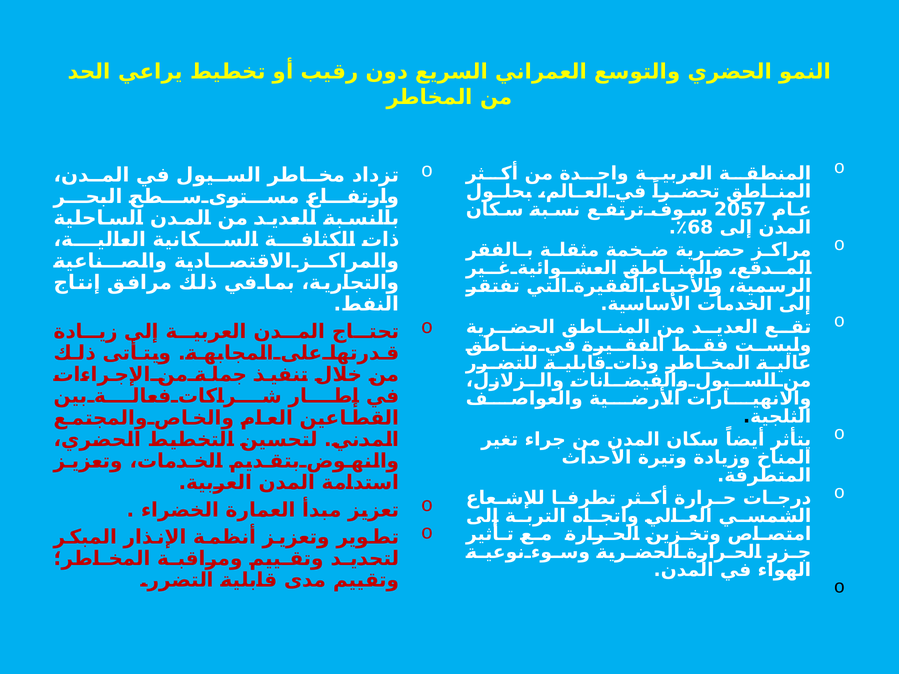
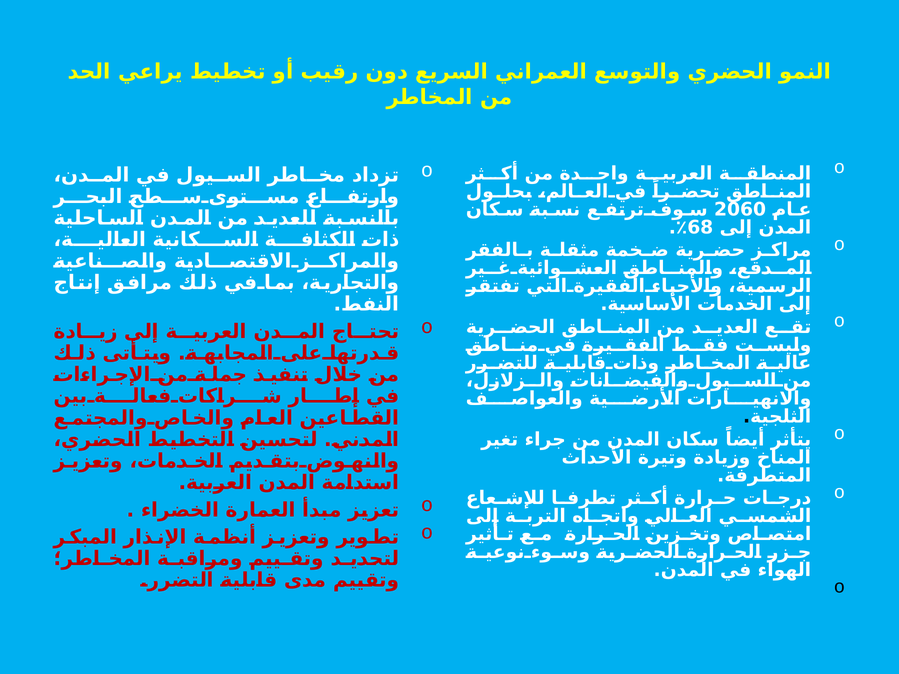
2057: 2057 -> 2060 (740, 210)
